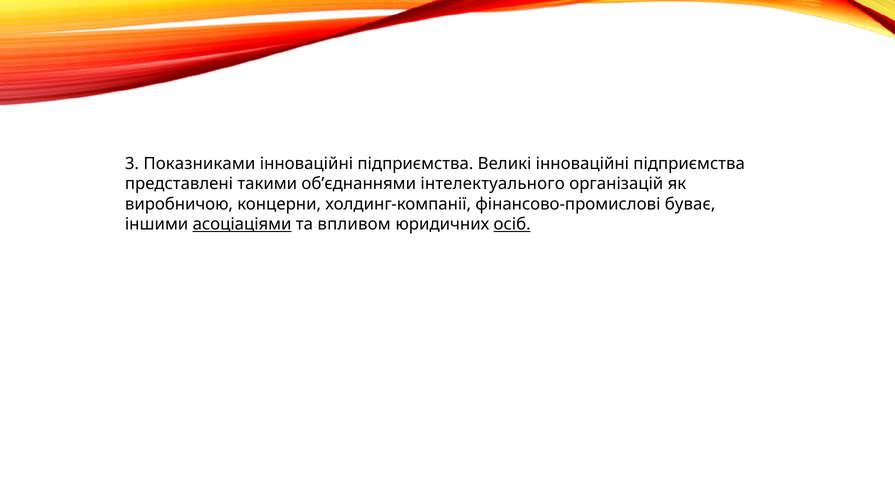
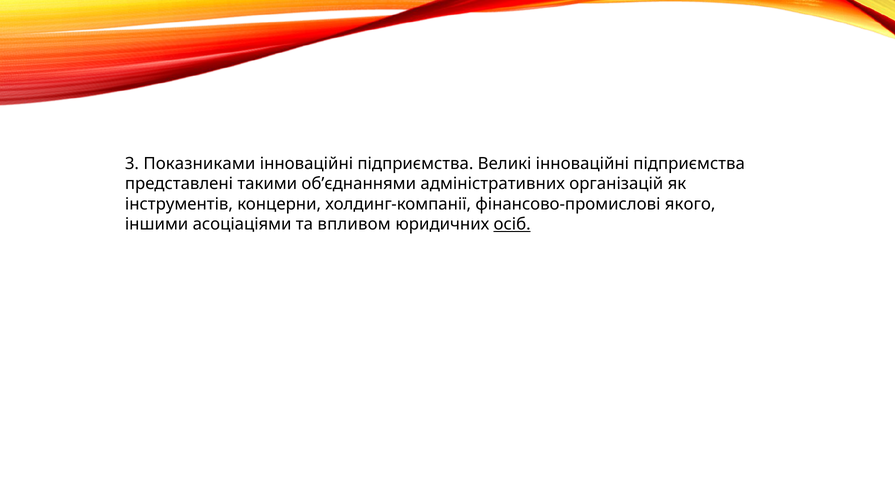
інтелектуального: інтелектуального -> адміністративних (493, 184)
виробничою: виробничою -> інструментів (179, 204)
буває: буває -> якого (690, 204)
асоціаціями underline: present -> none (242, 224)
